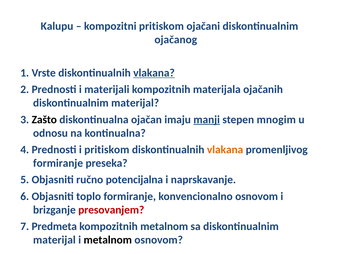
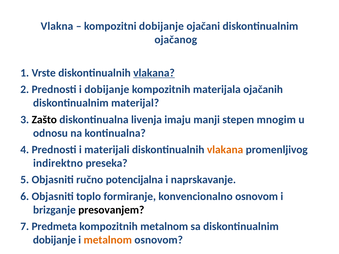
Kalupu: Kalupu -> Vlakna (57, 26)
kompozitni pritiskom: pritiskom -> dobijanje (161, 26)
i materijali: materijali -> dobijanje (107, 90)
ojačan: ojačan -> livenja (146, 120)
manji underline: present -> none (207, 120)
i pritiskom: pritiskom -> materijali (107, 150)
formiranje: formiranje -> indirektno (58, 163)
presovanjem colour: red -> black (111, 210)
materijal: materijal -> dobijanje (54, 240)
metalnom colour: black -> orange (108, 240)
